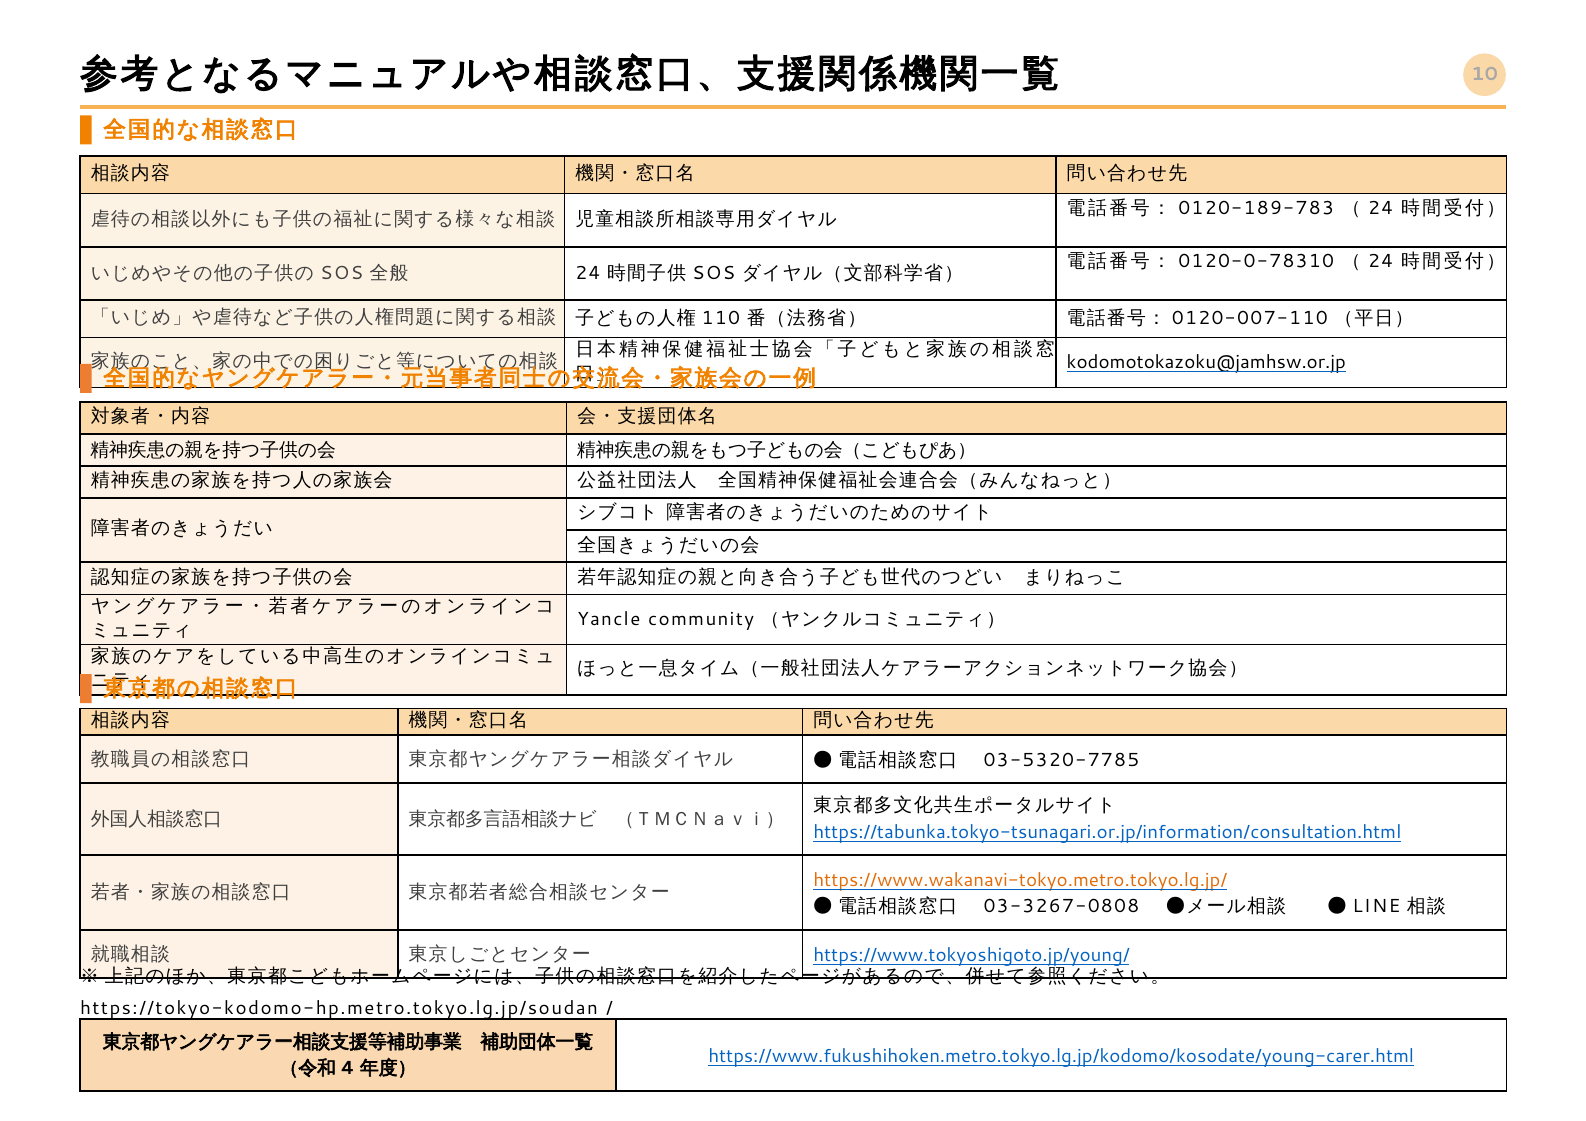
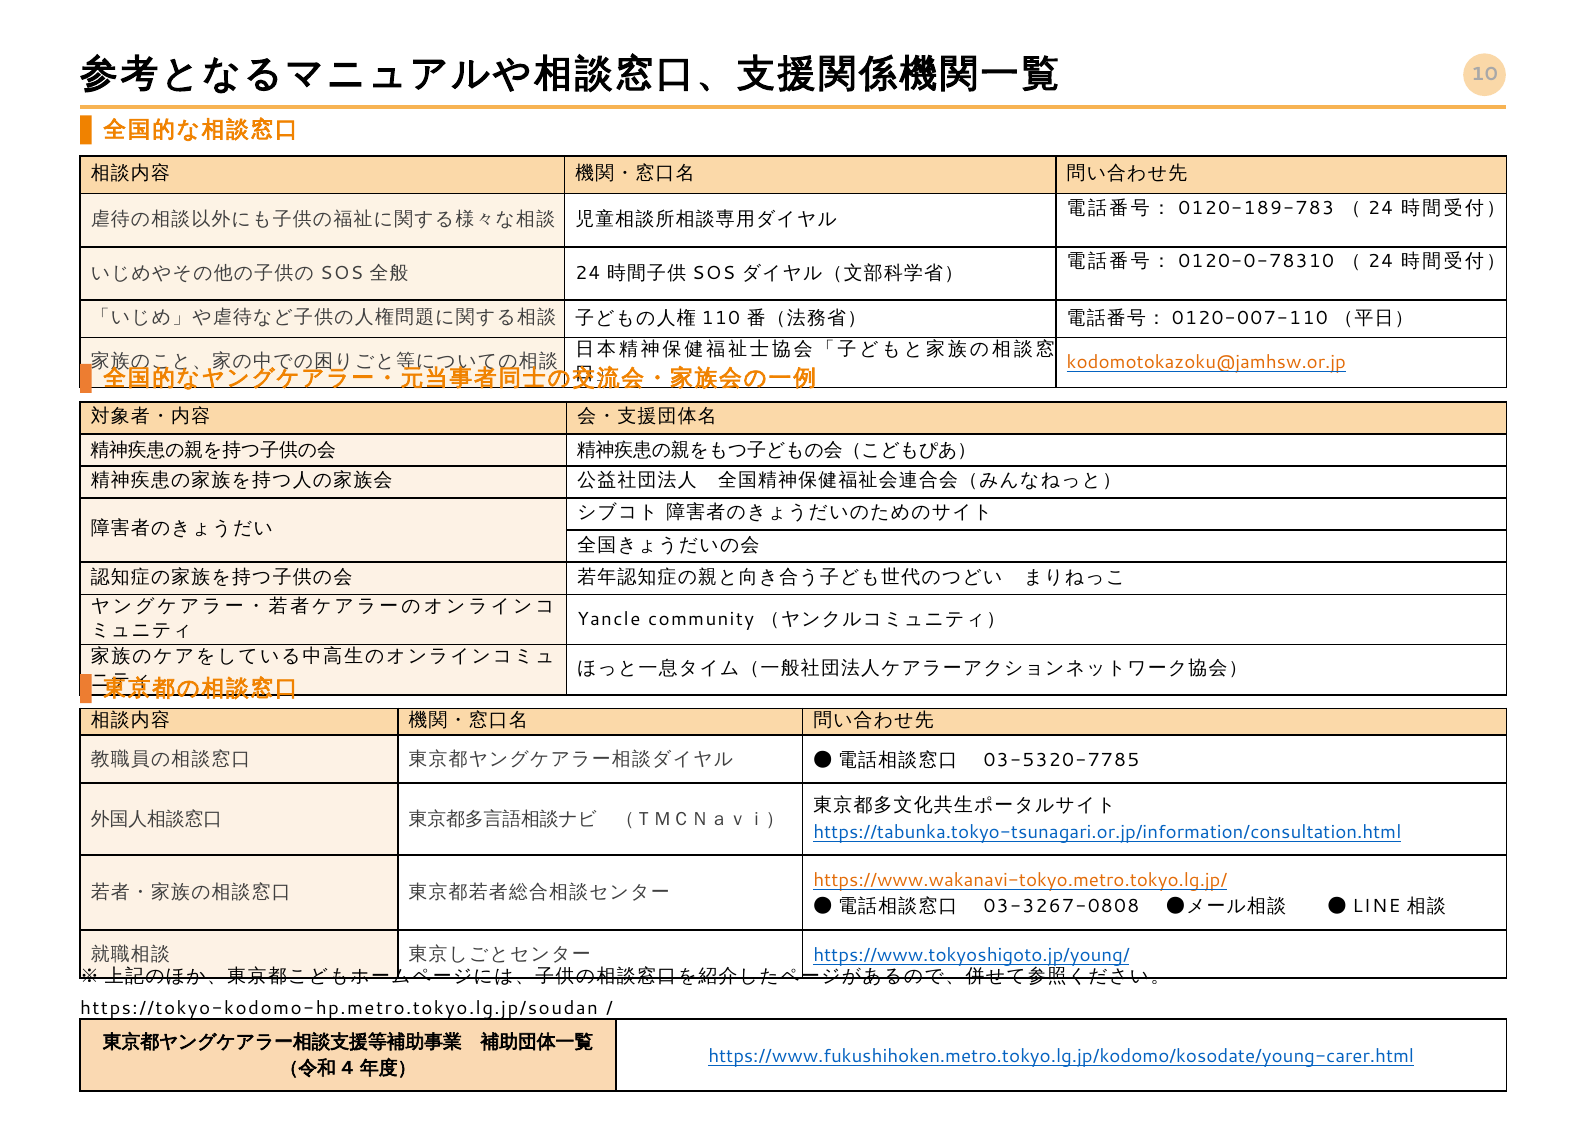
kodomotokazoku@jamhsw.or.jp colour: black -> orange (1206, 362)
